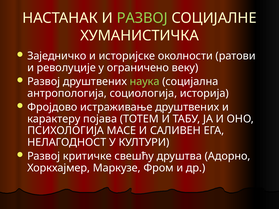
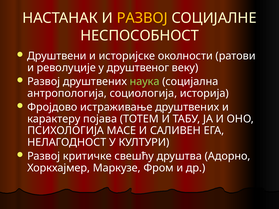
РАЗВОЈ colour: light green -> yellow (142, 18)
ХУМАНИСТИЧКА: ХУМАНИСТИЧКА -> НЕСПОСОБНОСТ (140, 36)
Заједничко: Заједничко -> Друштвени (57, 56)
ограничено: ограничено -> друштвеног (138, 68)
